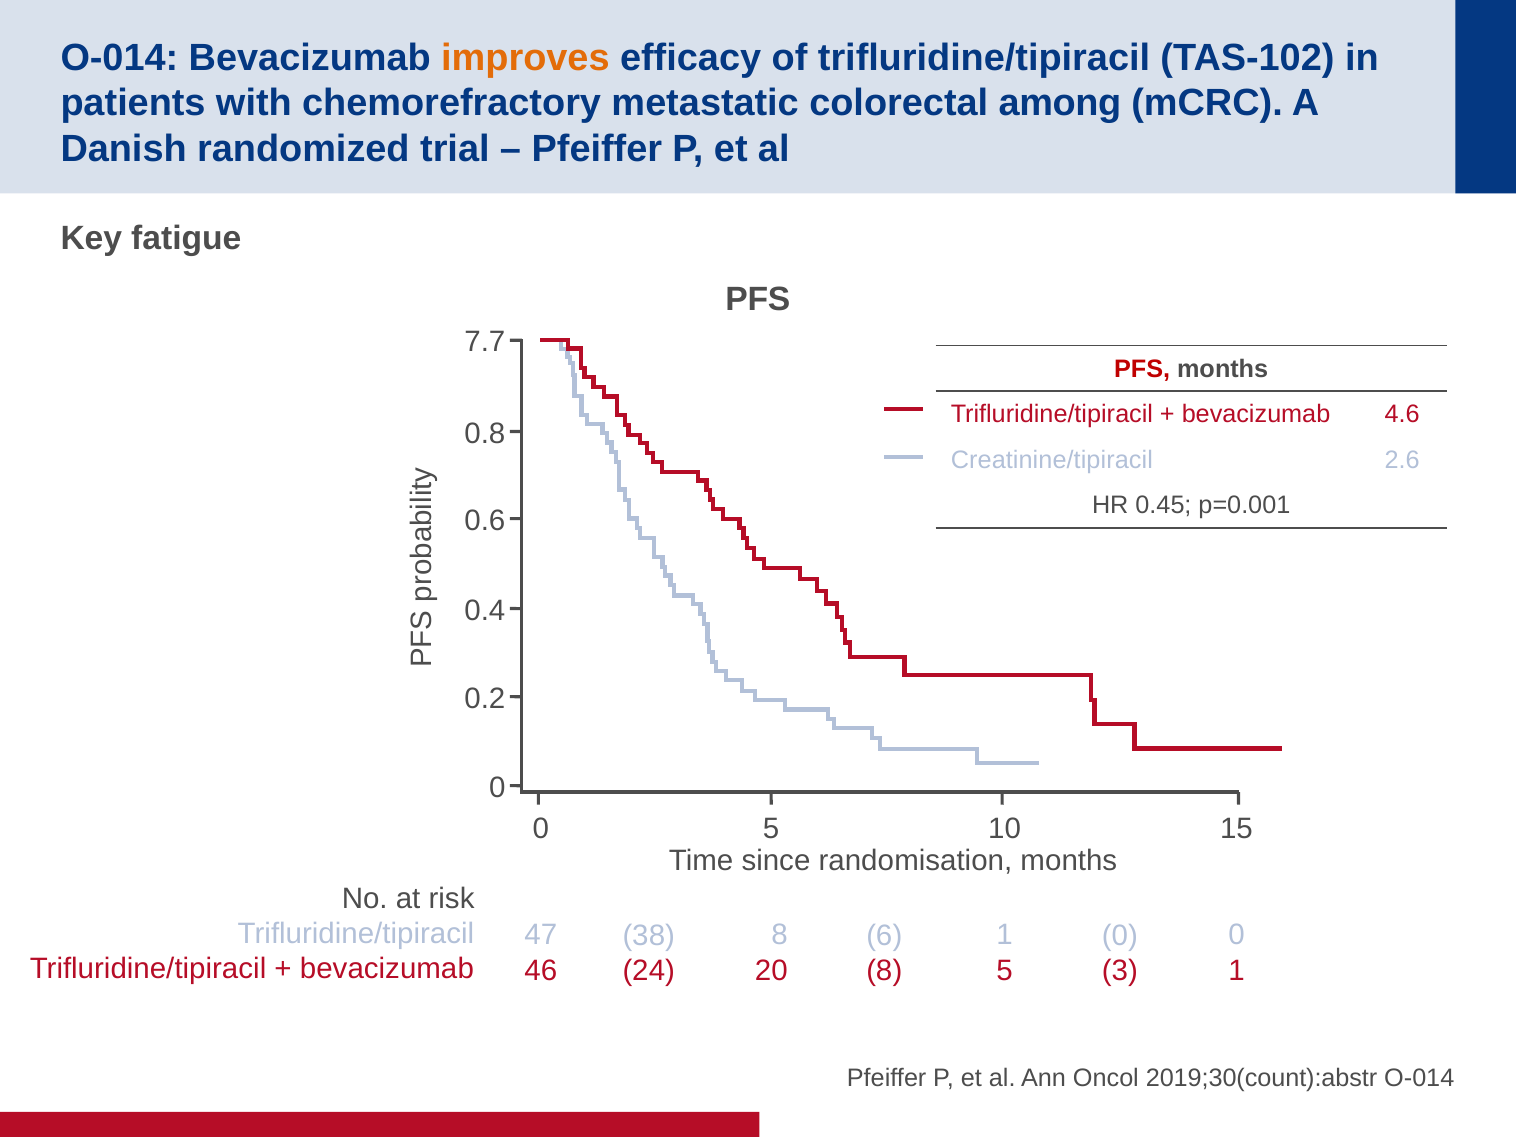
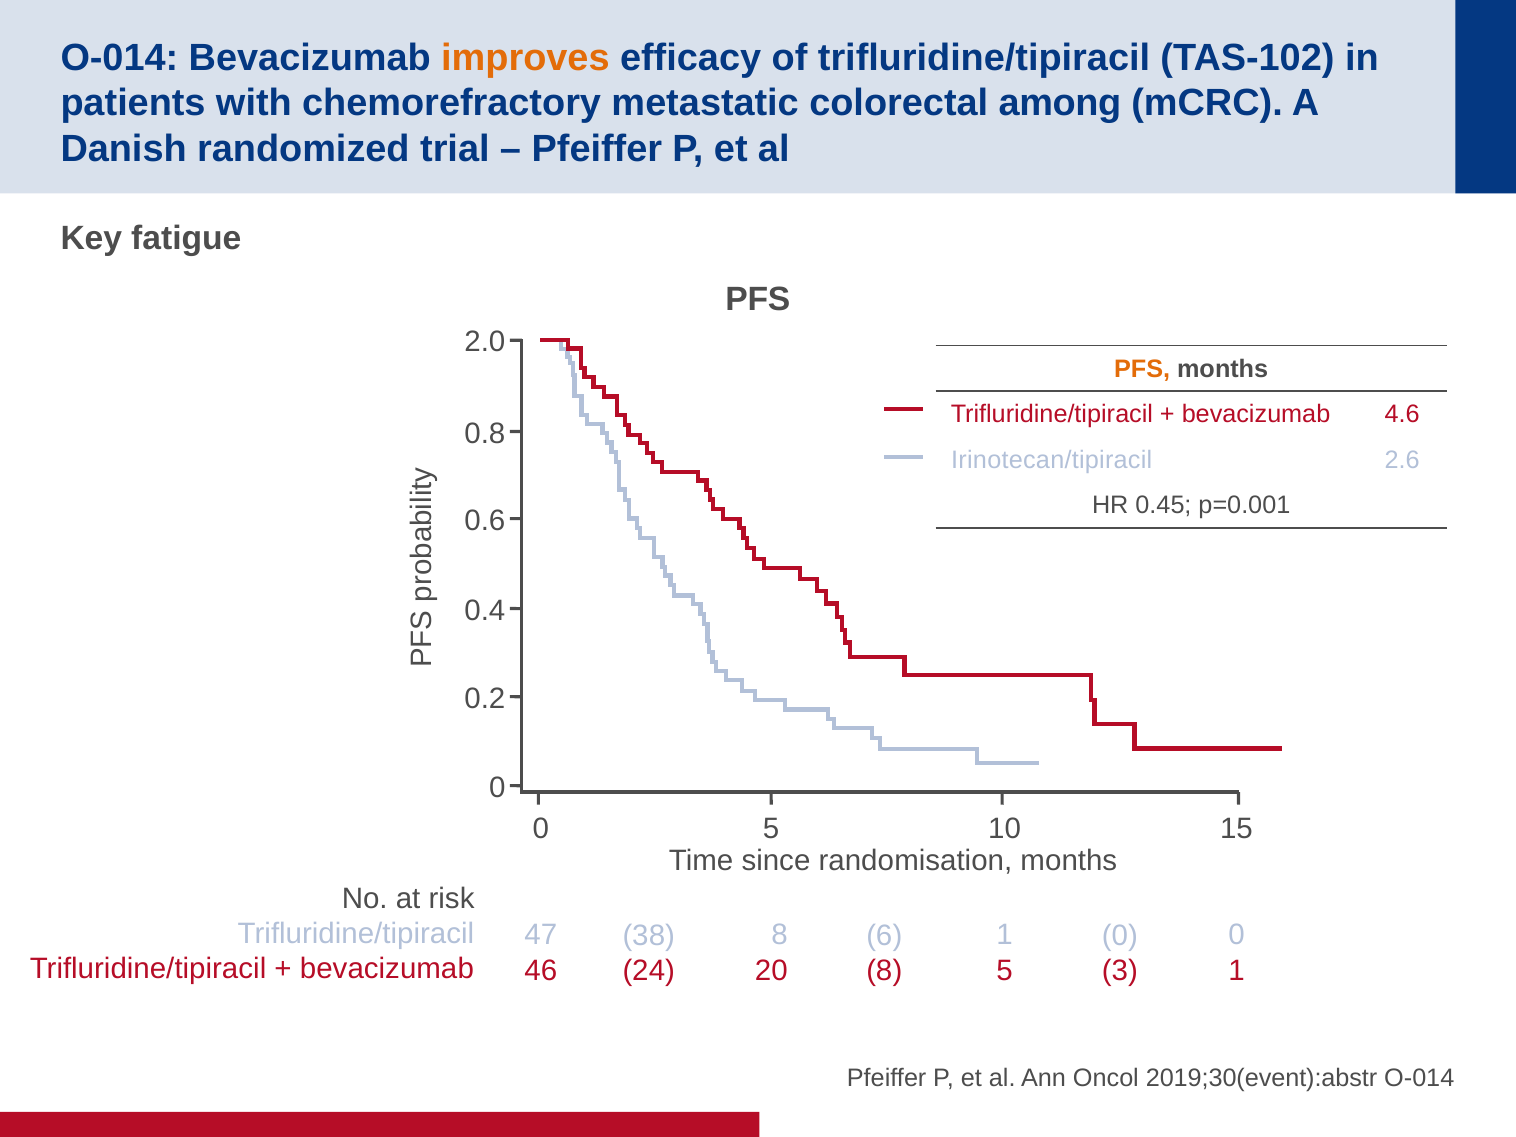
7.7: 7.7 -> 2.0 (485, 342)
PFS colour: red -> orange (1142, 369)
Creatinine/tipiracil: Creatinine/tipiracil -> Irinotecan/tipiracil (1052, 460)
2019;30(count):abstr: 2019;30(count):abstr -> 2019;30(event):abstr (1262, 1078)
